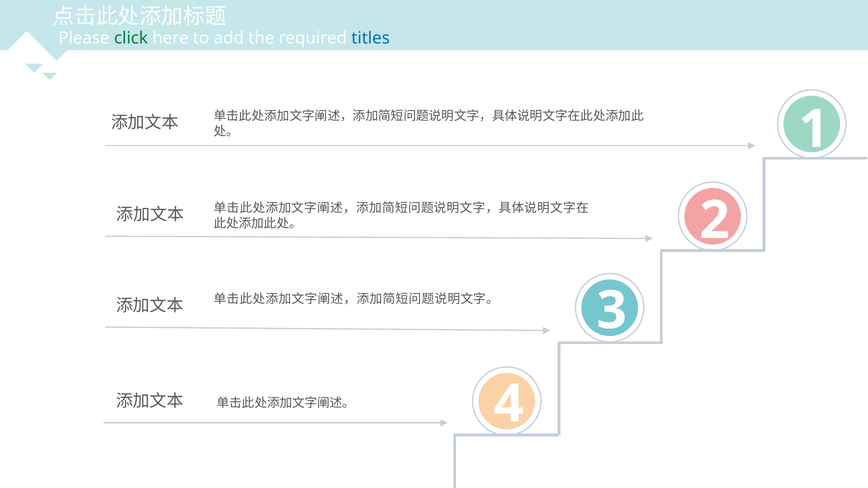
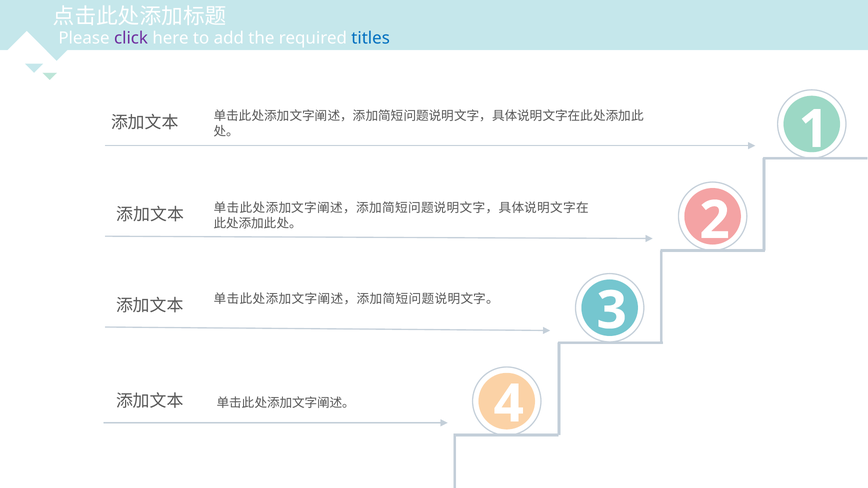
click colour: green -> purple (131, 38)
